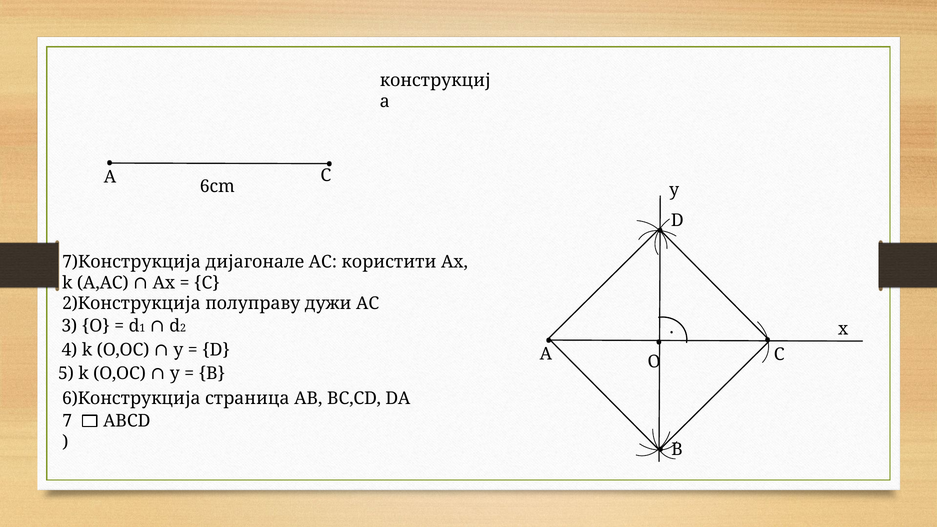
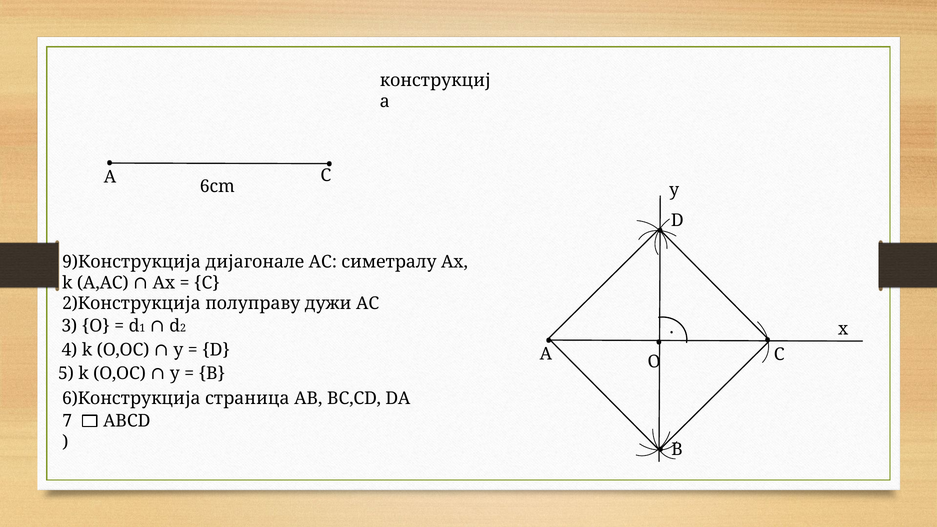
7)Конструкција: 7)Конструкција -> 9)Конструкција (132, 262)
користити: користити -> симетралу (389, 262)
